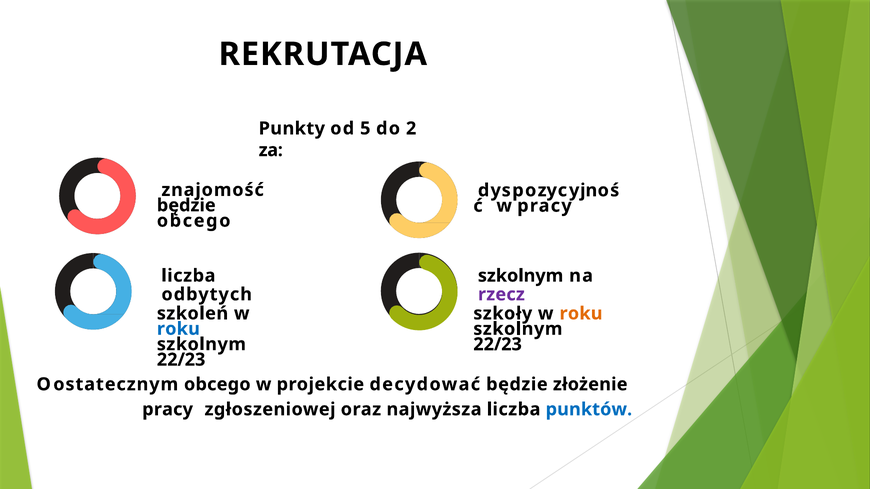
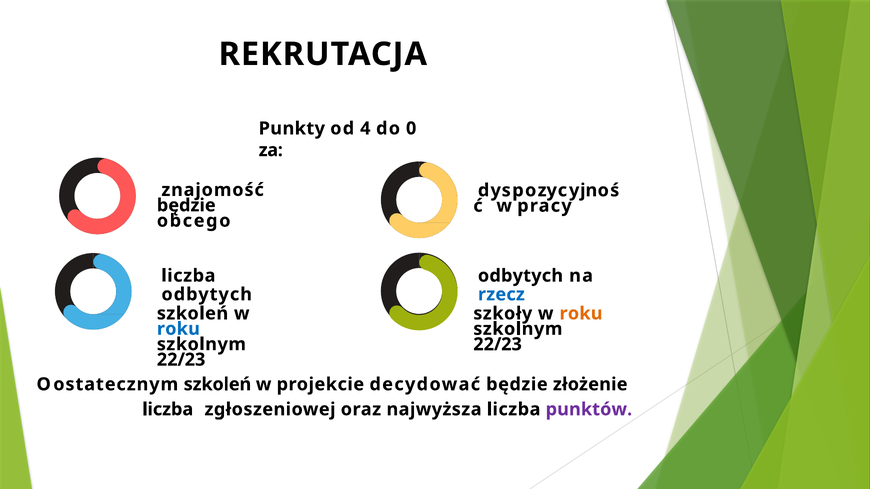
5: 5 -> 4 (365, 129)
2: 2 -> 0 (411, 129)
szkolnym: szkolnym -> odbytych (520, 276)
rzecz colour: purple -> blue (501, 295)
Oostatecznym obcego: obcego -> szkoleń (217, 385)
pracy: pracy -> liczba (168, 410)
punktów colour: blue -> purple (589, 410)
